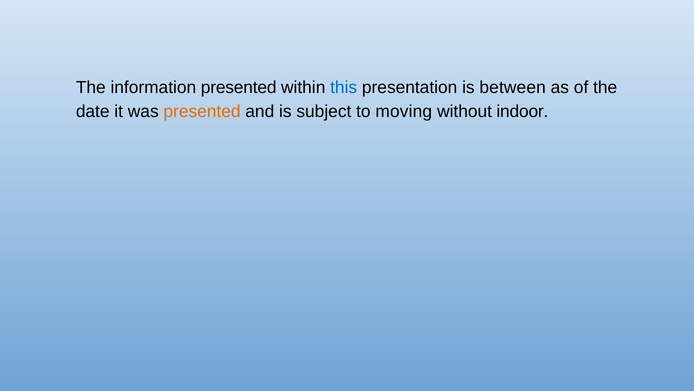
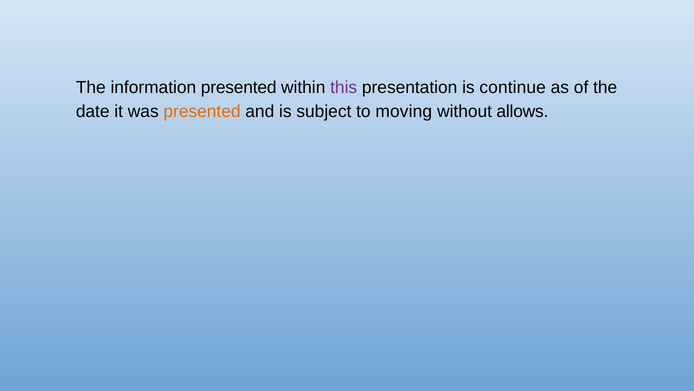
this colour: blue -> purple (344, 87)
between: between -> continue (513, 87)
indoor: indoor -> allows (522, 111)
